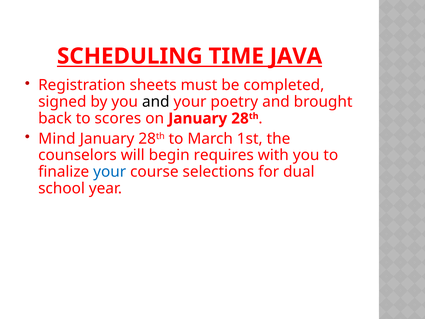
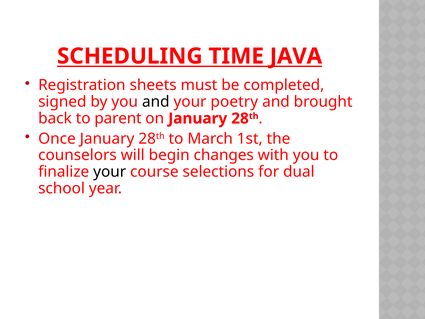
scores: scores -> parent (118, 118)
Mind: Mind -> Once (57, 139)
requires: requires -> changes (224, 155)
your colour: blue -> black (110, 172)
